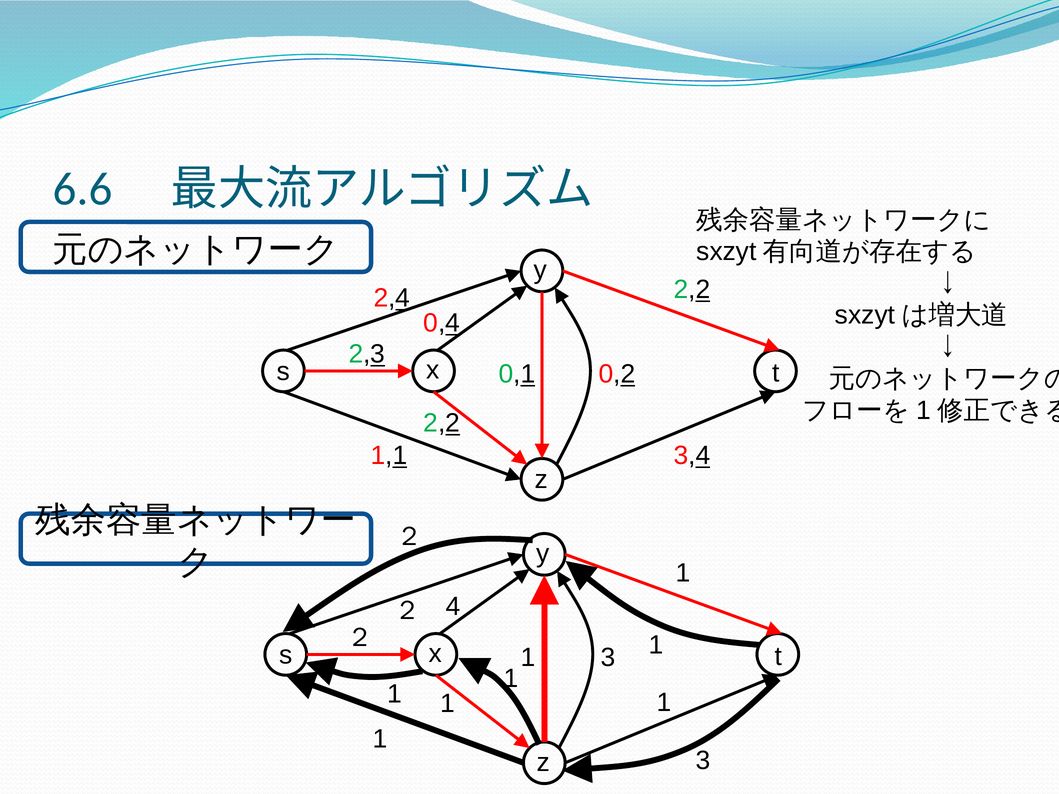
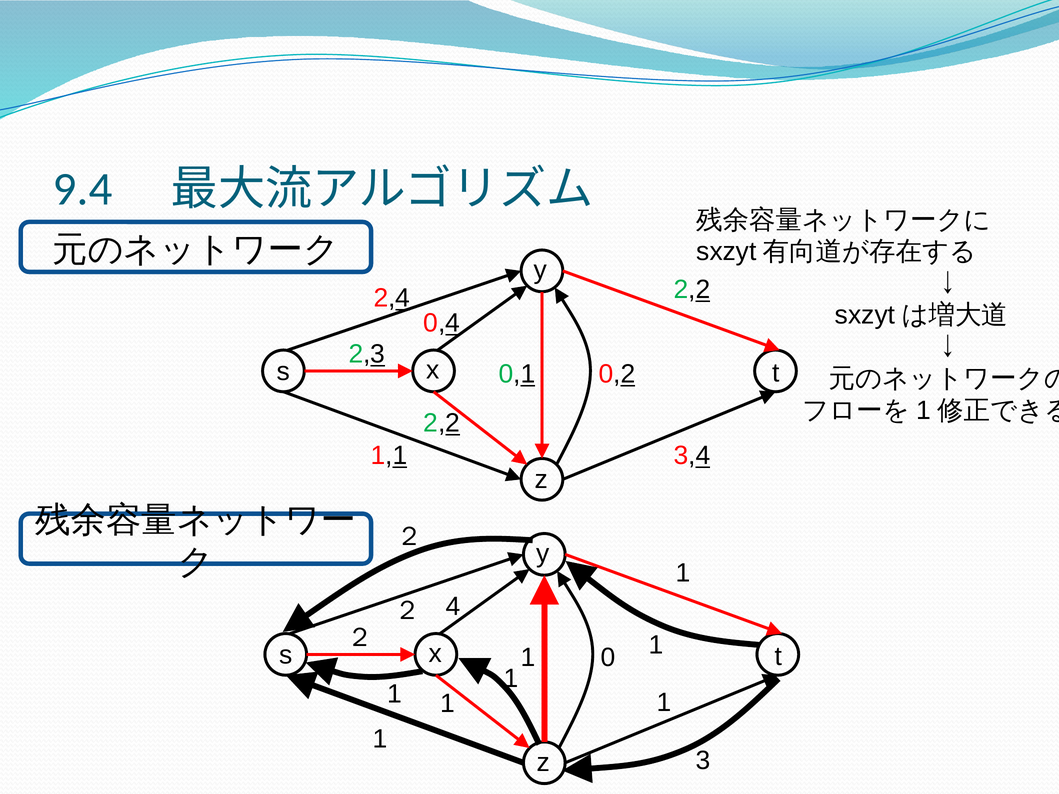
6.6: 6.6 -> 9.4 (83, 189)
3: 3 -> 0 (608, 658)
